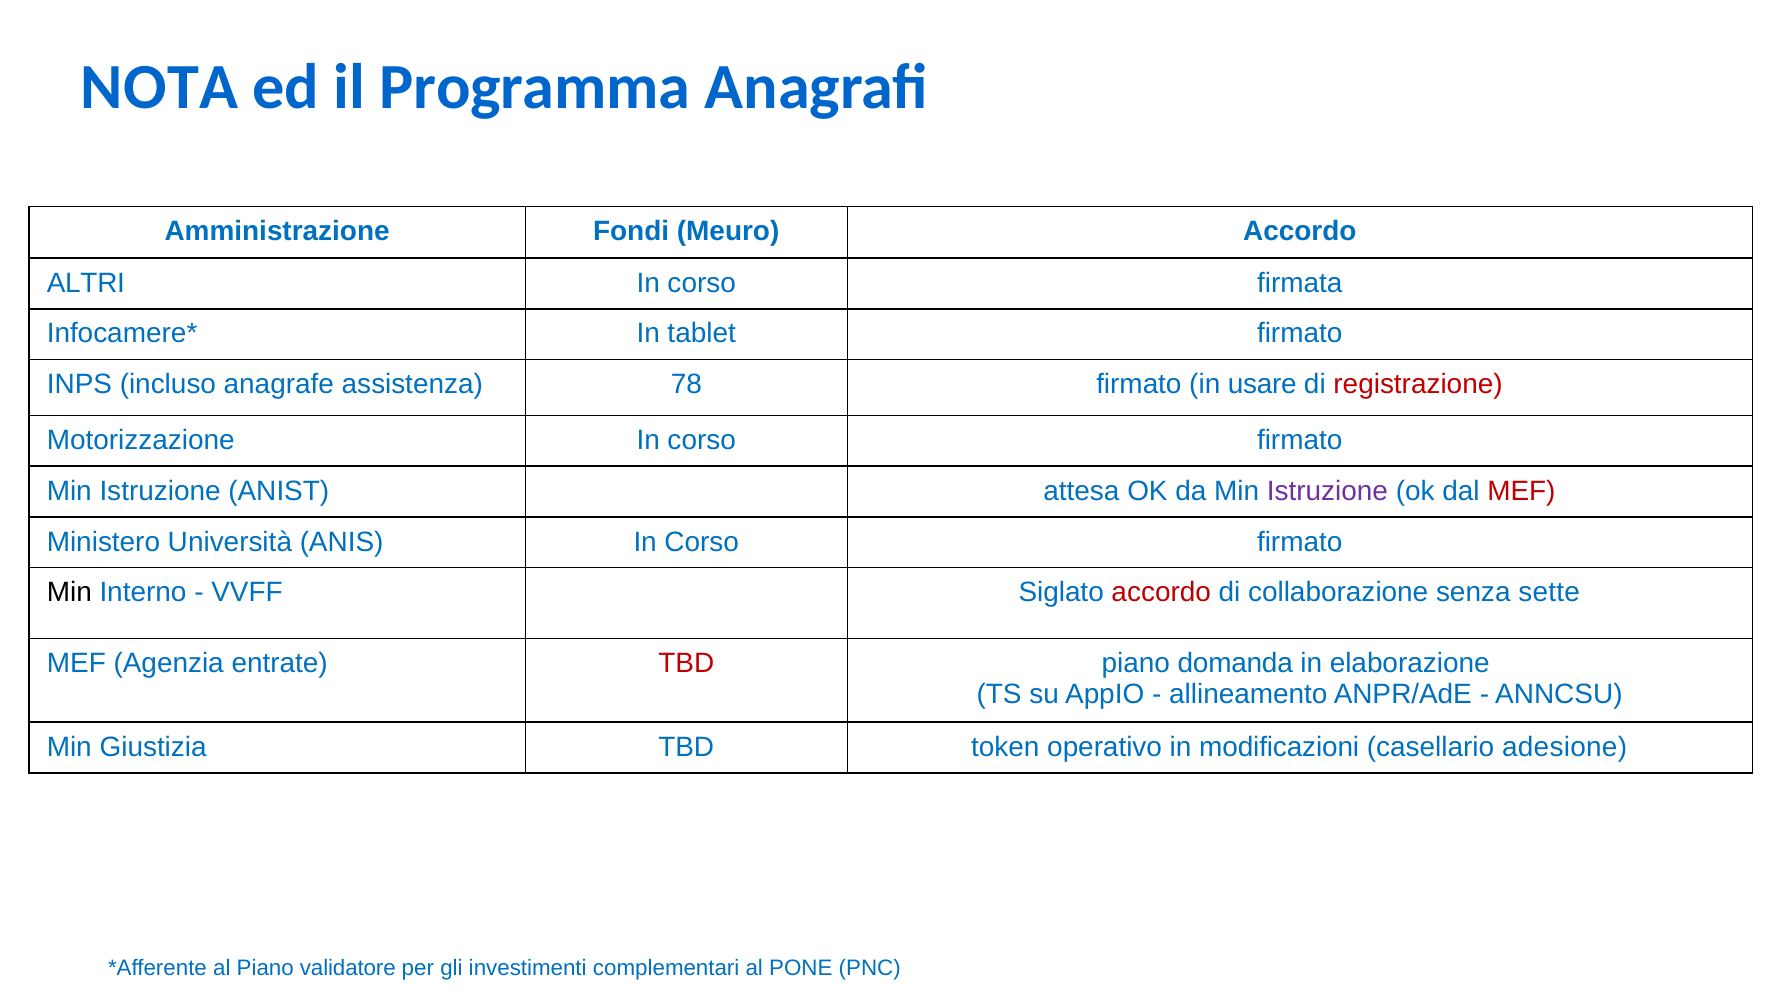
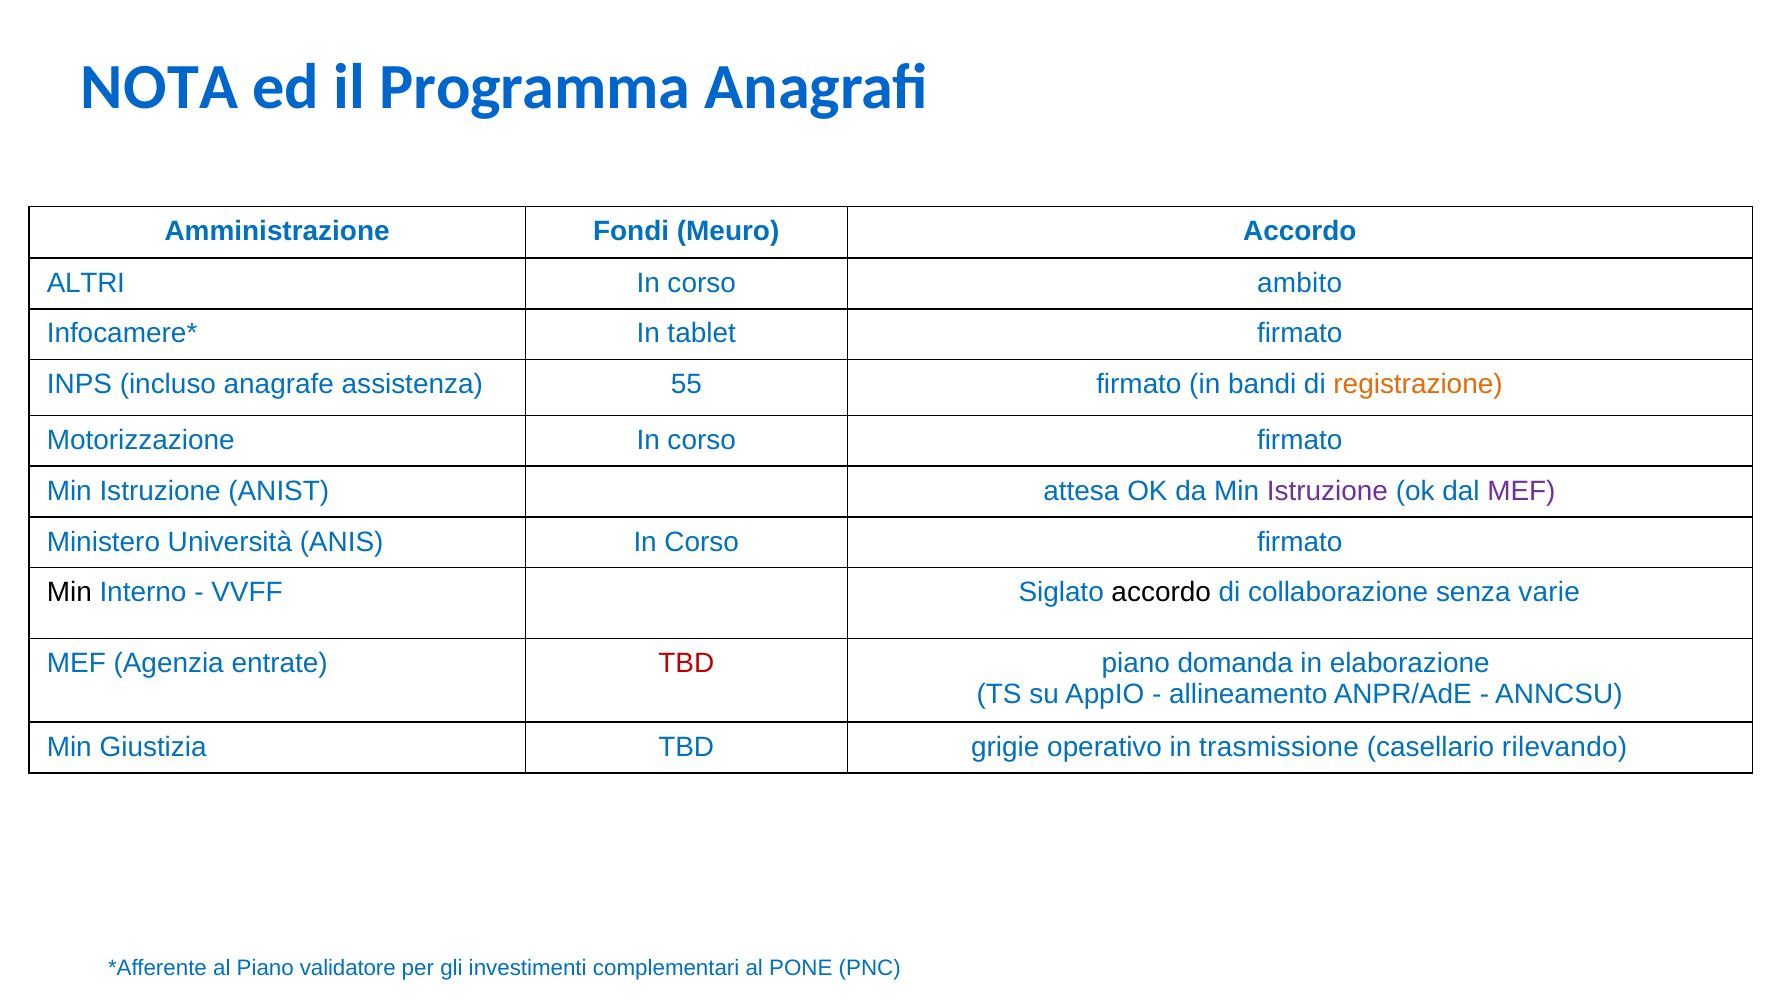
firmata: firmata -> ambito (1300, 283)
78: 78 -> 55 (686, 384)
usare: usare -> bandi (1262, 384)
registrazione colour: red -> orange (1418, 384)
MEF colour: red -> purple (1521, 491)
accordo colour: red -> black (1161, 592)
sette: sette -> varie (1549, 592)
token: token -> grigie (1005, 747)
modificazioni: modificazioni -> trasmissione (1279, 747)
adesione: adesione -> rilevando (1565, 747)
